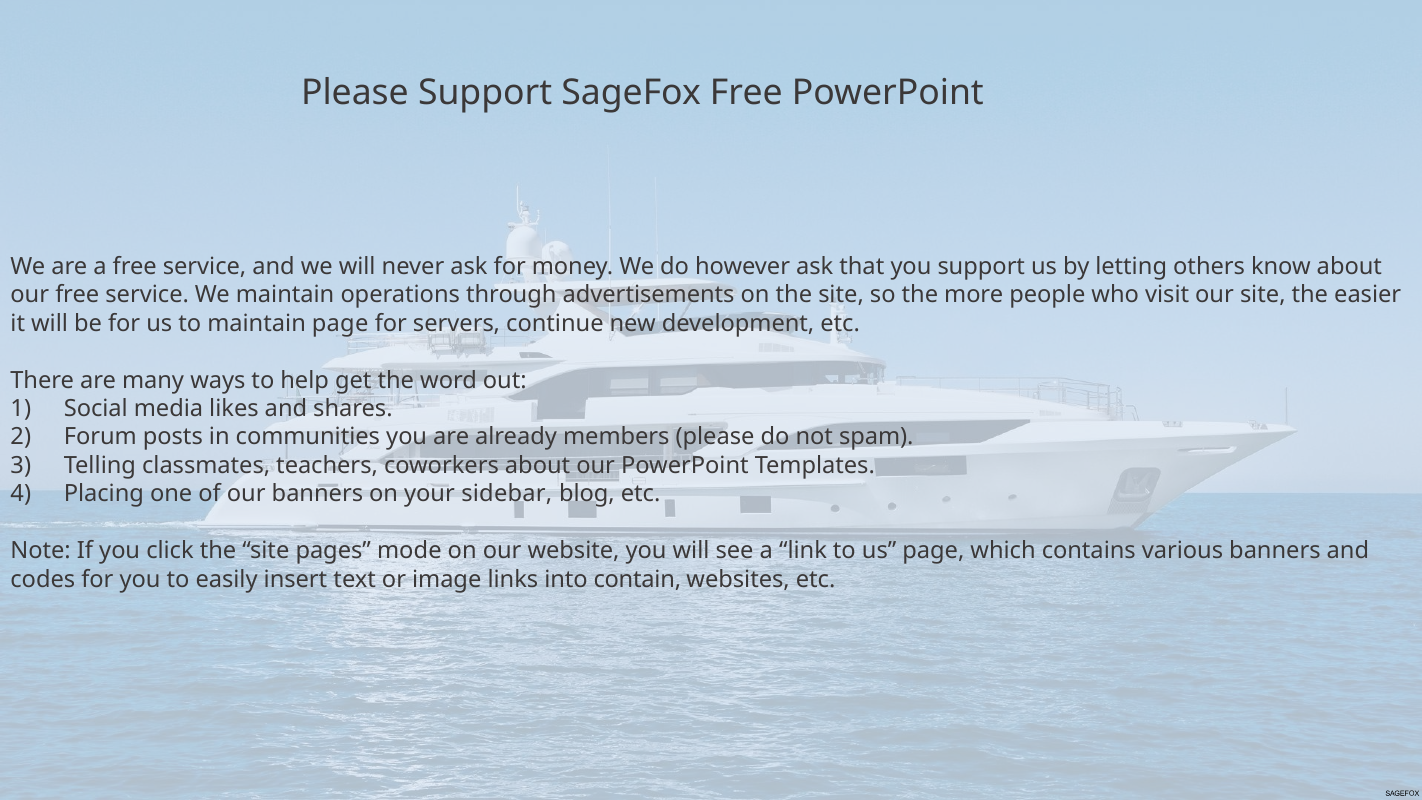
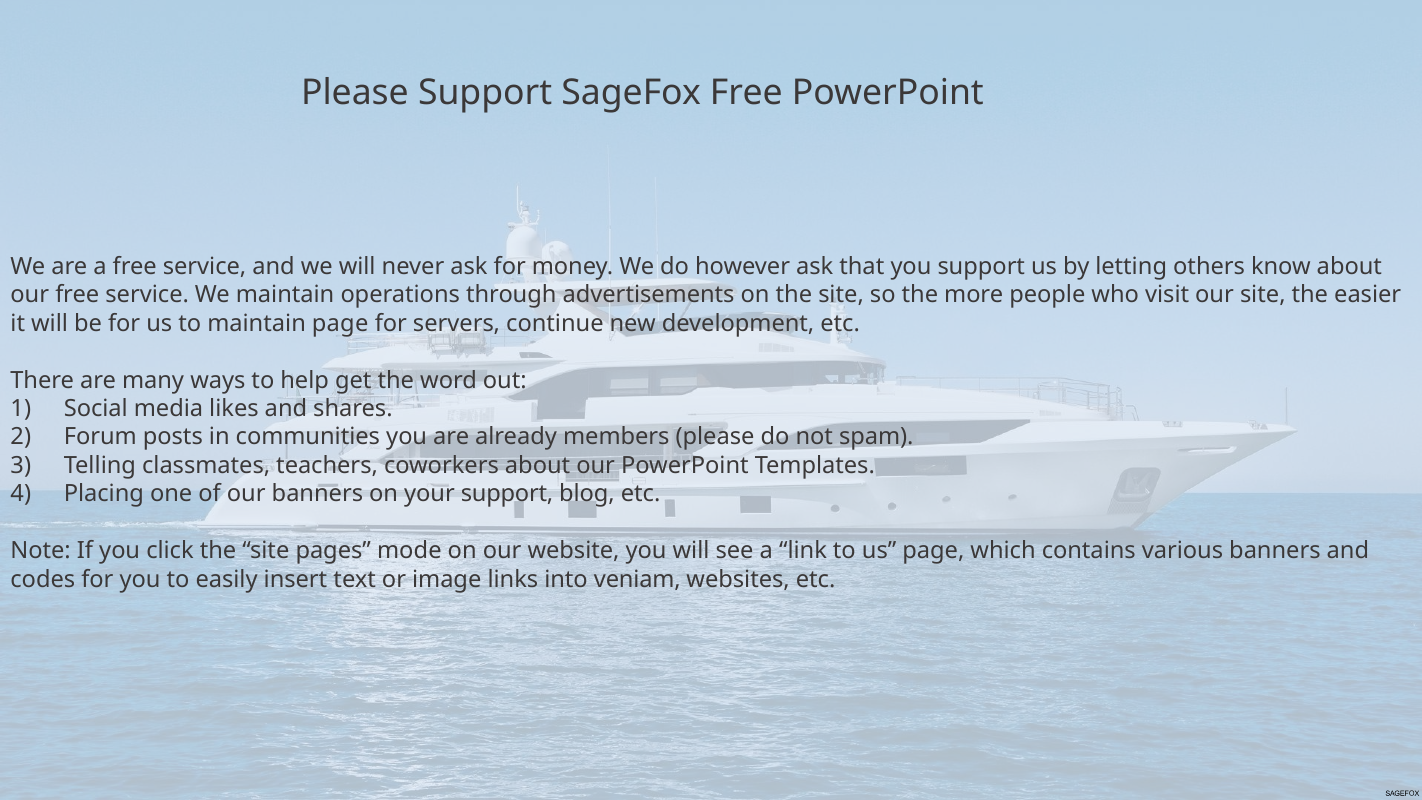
your sidebar: sidebar -> support (507, 494)
contain: contain -> veniam (637, 579)
